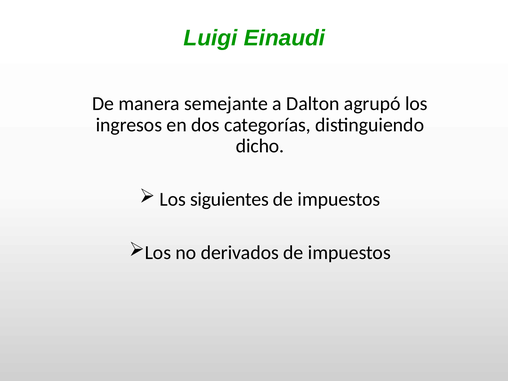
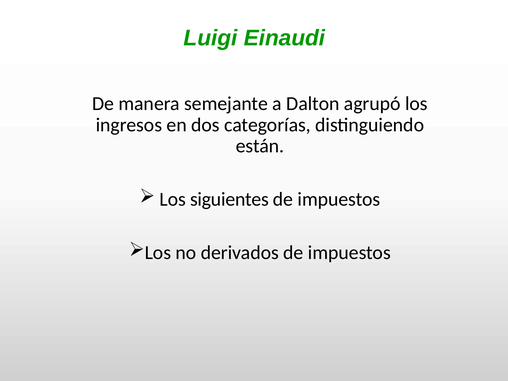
dicho: dicho -> están (260, 146)
